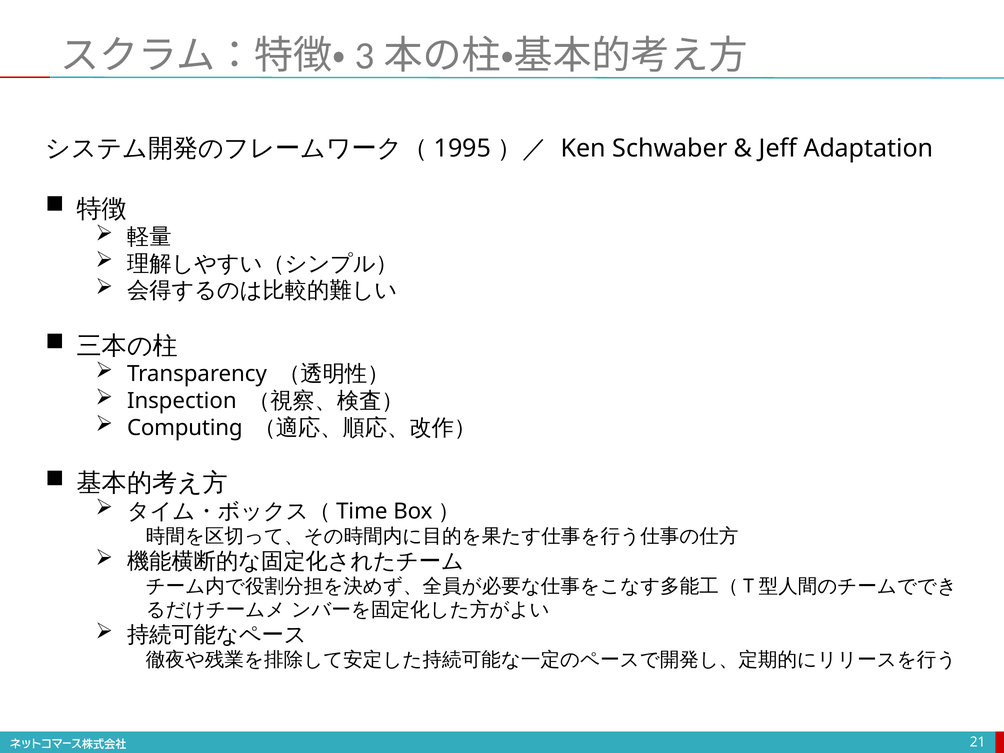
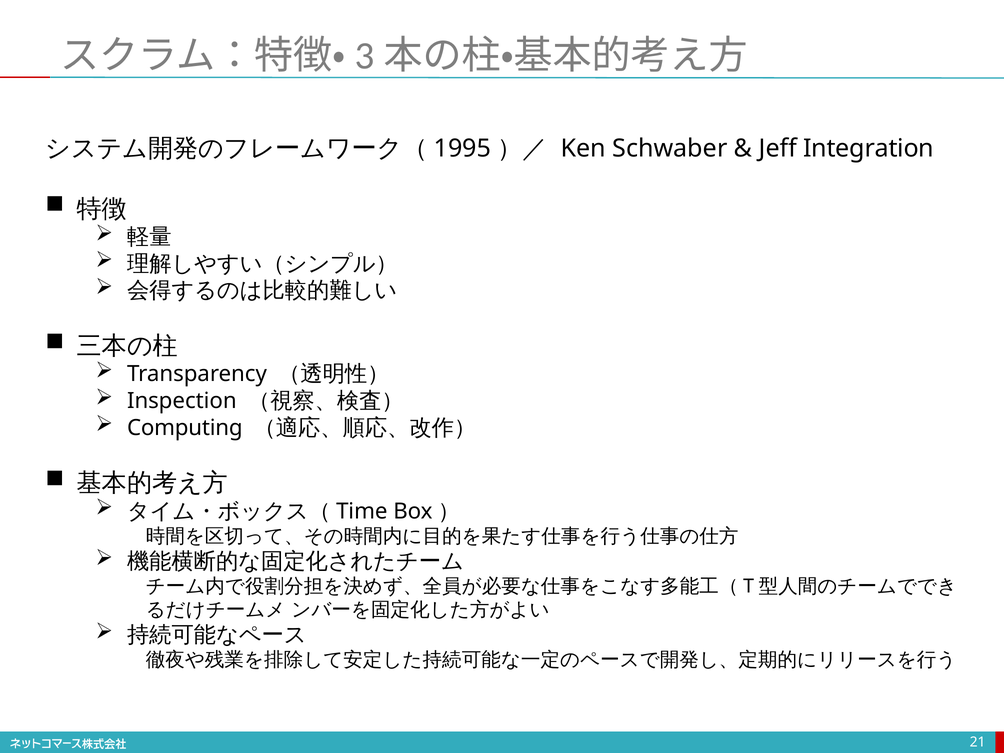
Adaptation: Adaptation -> Integration (869, 148)
